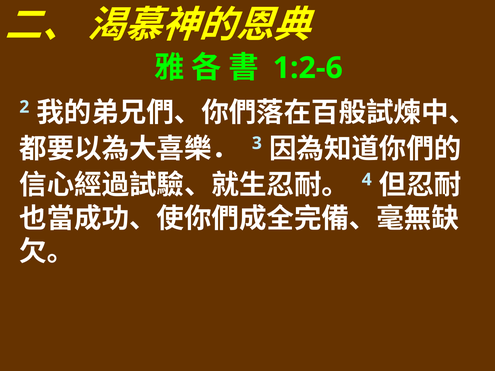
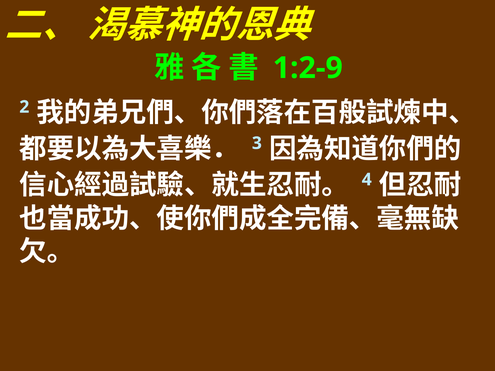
1:2-6: 1:2-6 -> 1:2-9 (308, 68)
